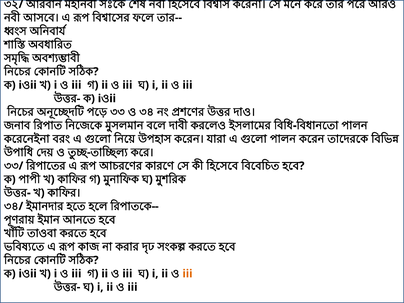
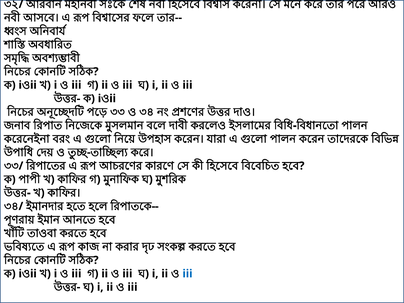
iii colour: orange -> blue (187, 274)
